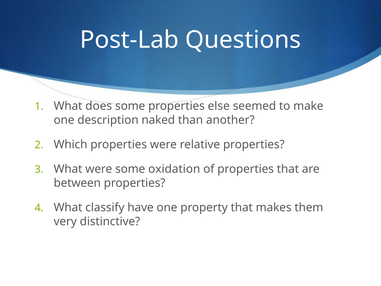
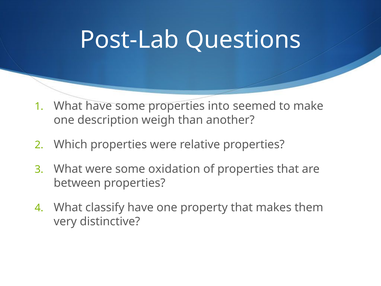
What does: does -> have (99, 106)
else: else -> into (219, 106)
naked: naked -> weigh (158, 120)
